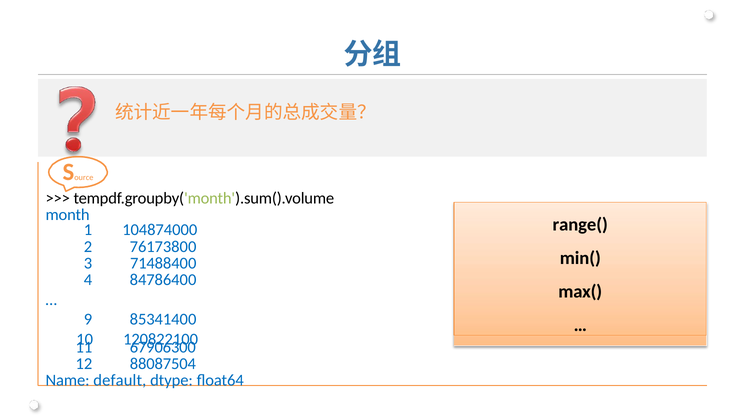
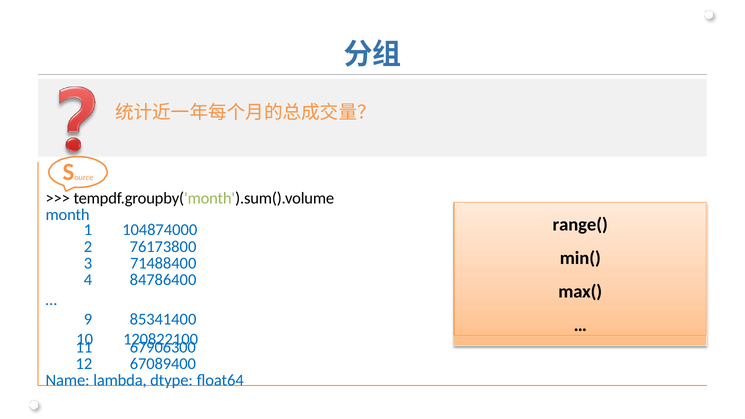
88087504: 88087504 -> 67089400 (163, 364)
default: default -> lambda (120, 380)
